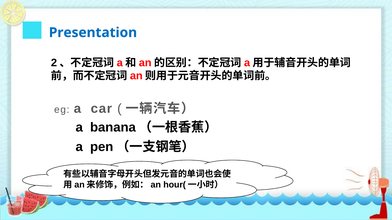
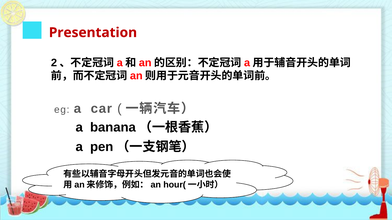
Presentation colour: blue -> red (93, 33)
